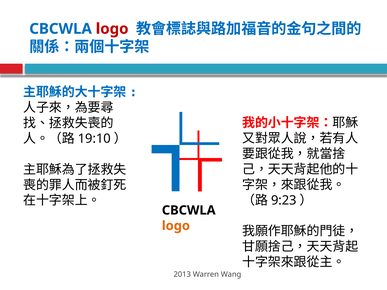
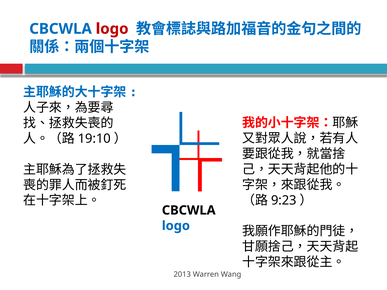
logo colour: orange -> blue (176, 226)
